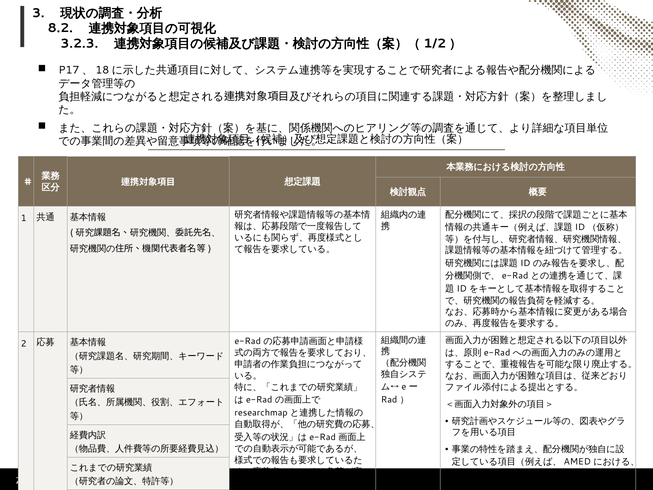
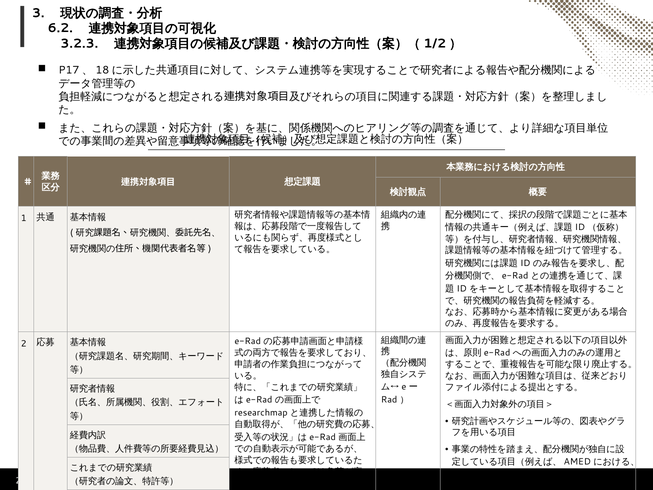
8.2: 8.2 -> 6.2 (60, 28)
